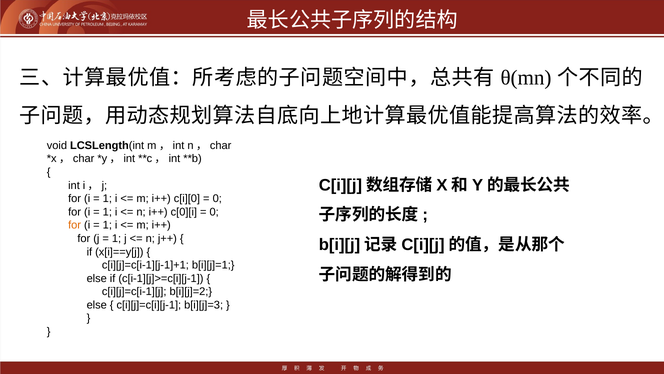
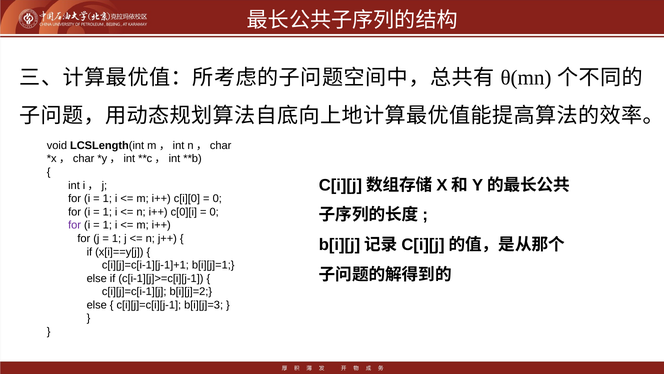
for colour: orange -> purple (75, 225)
